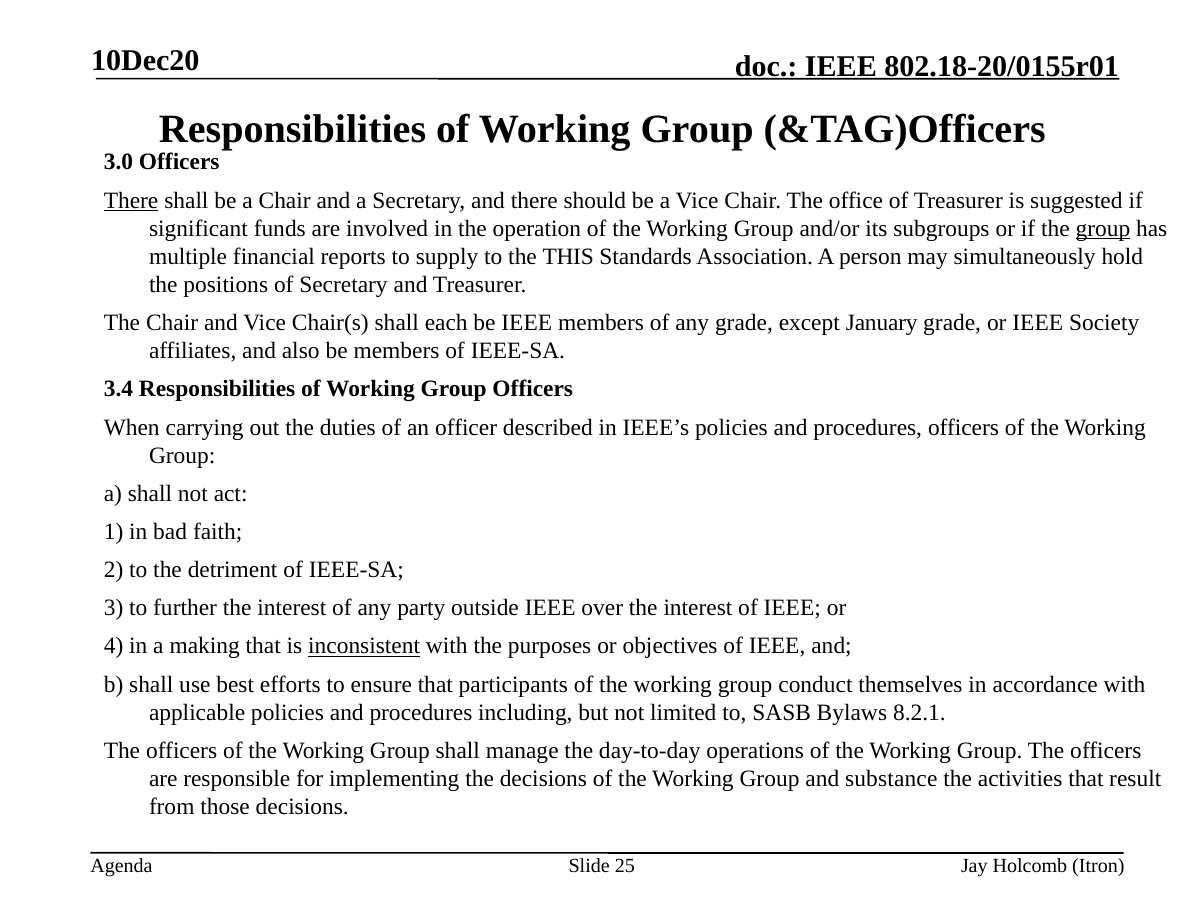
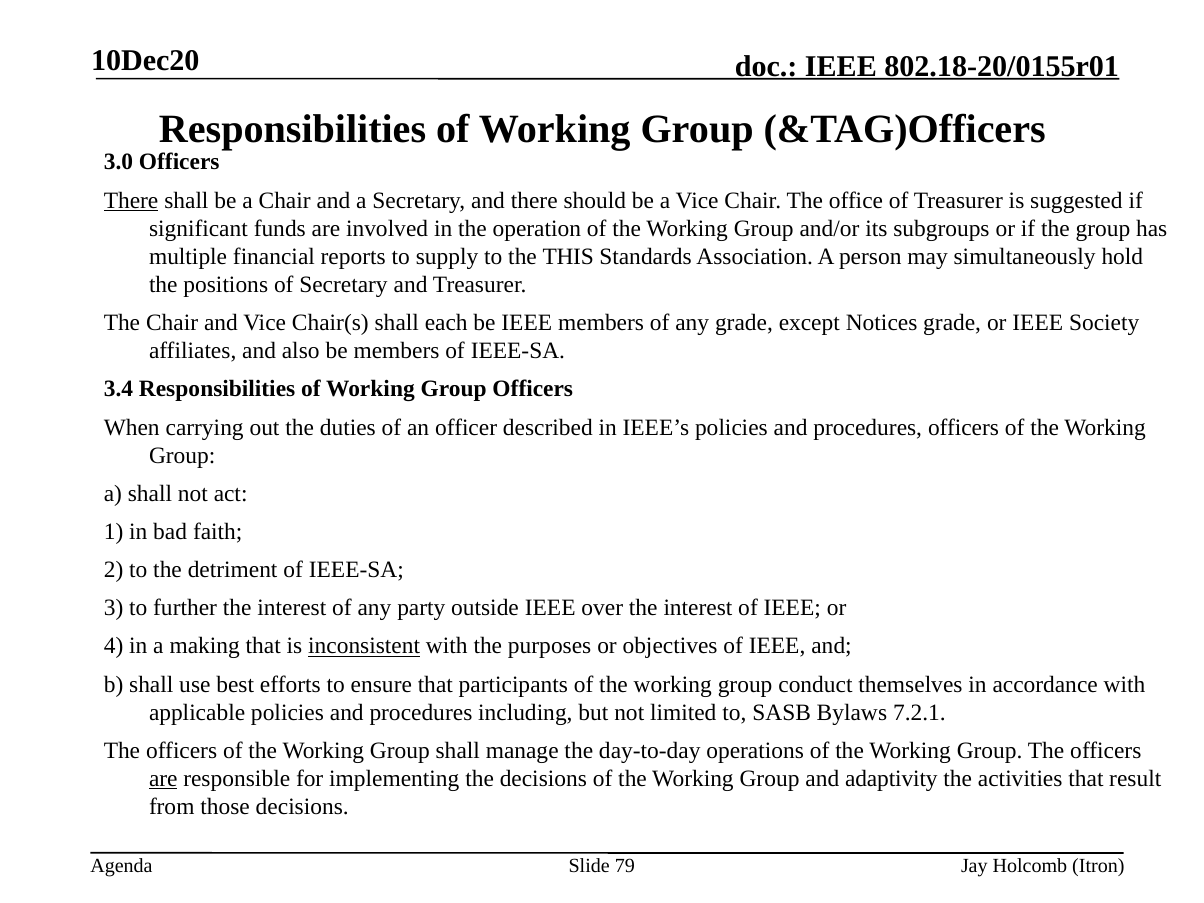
group underline: present -> none (1103, 228)
January: January -> Notices (882, 323)
8.2.1: 8.2.1 -> 7.2.1 (919, 712)
are underline: none -> present (163, 779)
substance: substance -> adaptivity (891, 779)
25: 25 -> 79 (625, 866)
